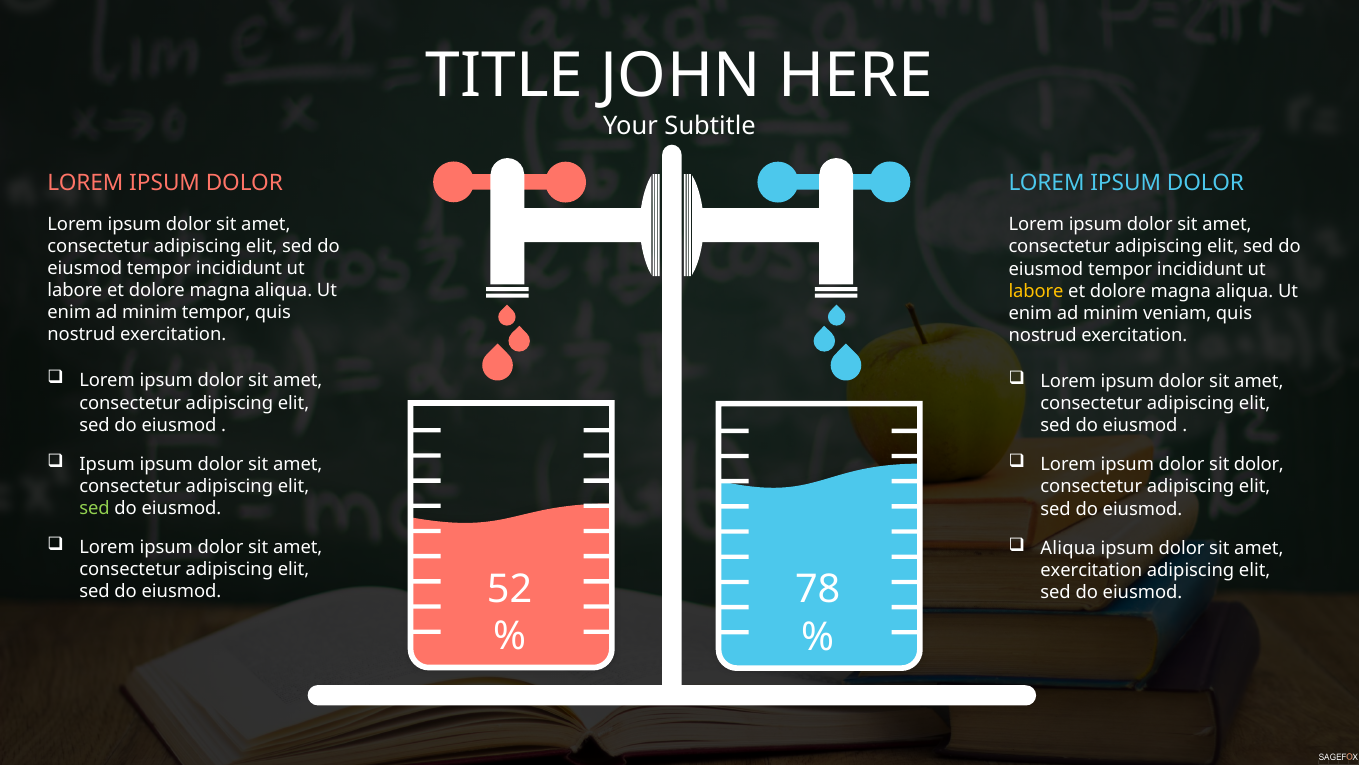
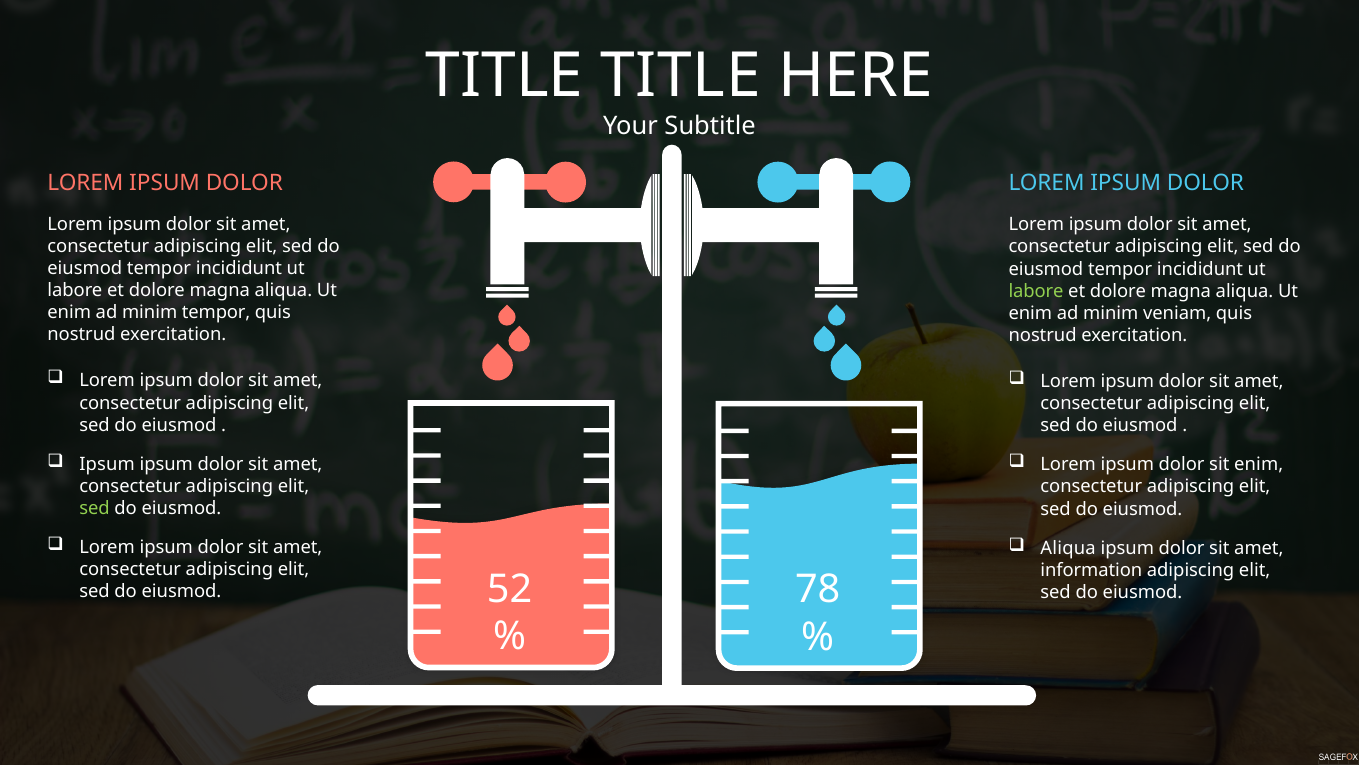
TITLE JOHN: JOHN -> TITLE (681, 75)
labore colour: yellow -> light green (1036, 291)
sit dolor: dolor -> enim (1259, 464)
exercitation: exercitation -> information (1091, 570)
